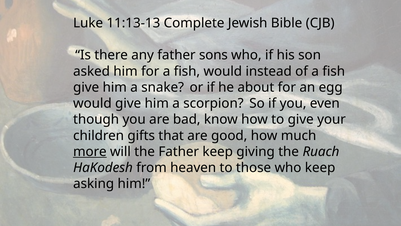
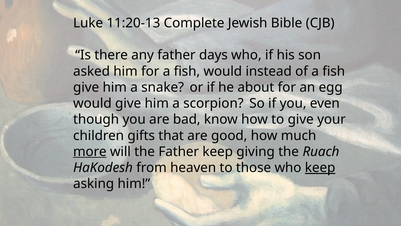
11:13-13: 11:13-13 -> 11:20-13 (133, 23)
sons: sons -> days (213, 55)
keep underline: none -> present (320, 167)
